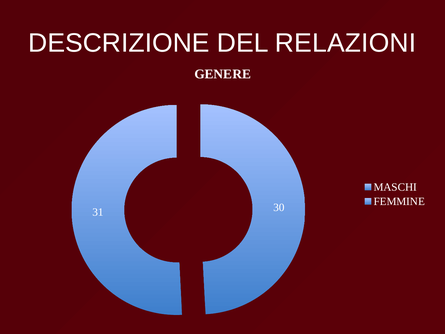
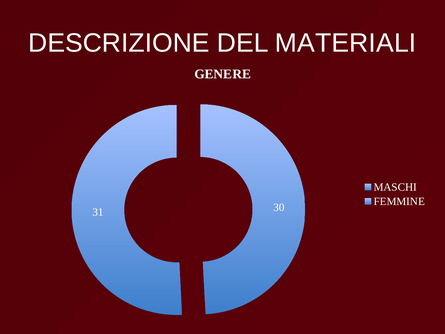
RELAZIONI: RELAZIONI -> MATERIALI (346, 43)
